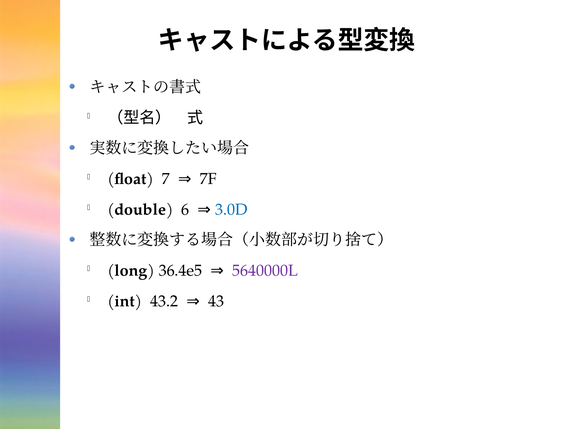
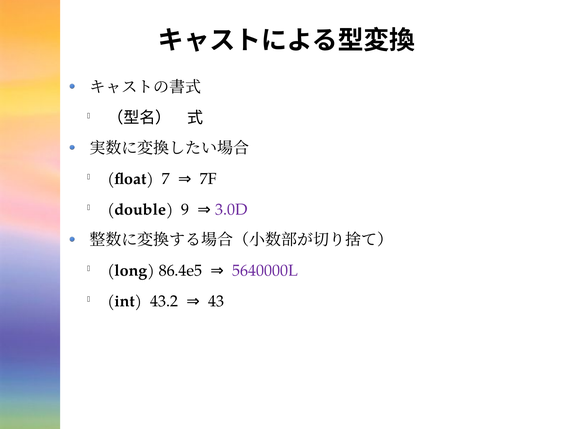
6: 6 -> 9 (185, 210)
3.0D colour: blue -> purple (231, 210)
36.4e5: 36.4e5 -> 86.4e5 (180, 271)
